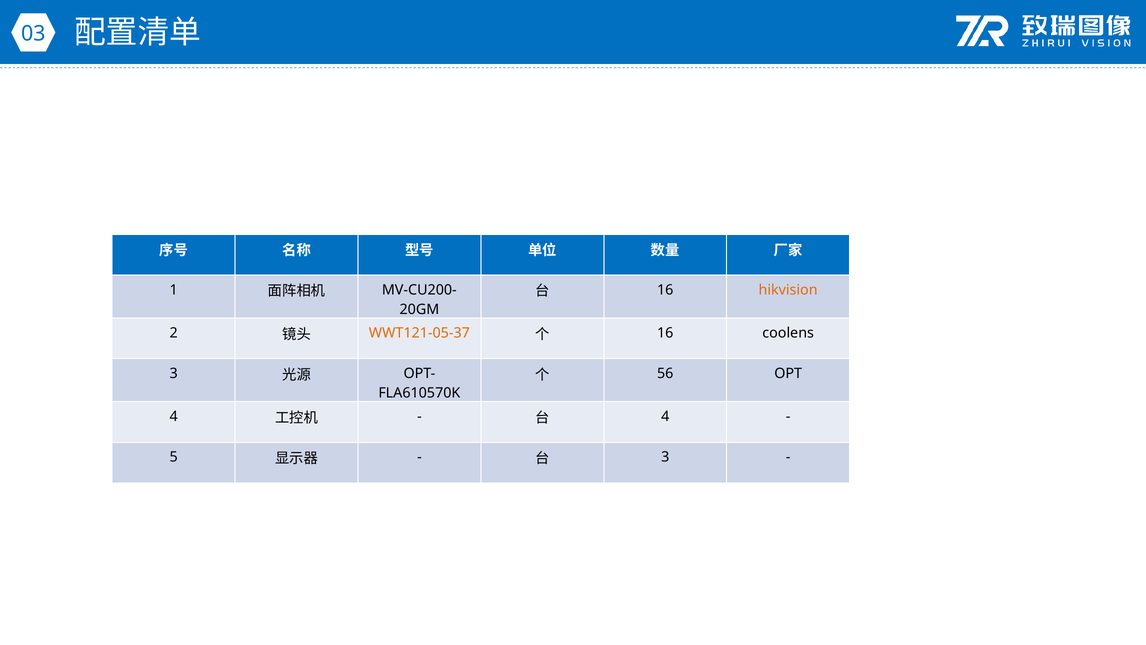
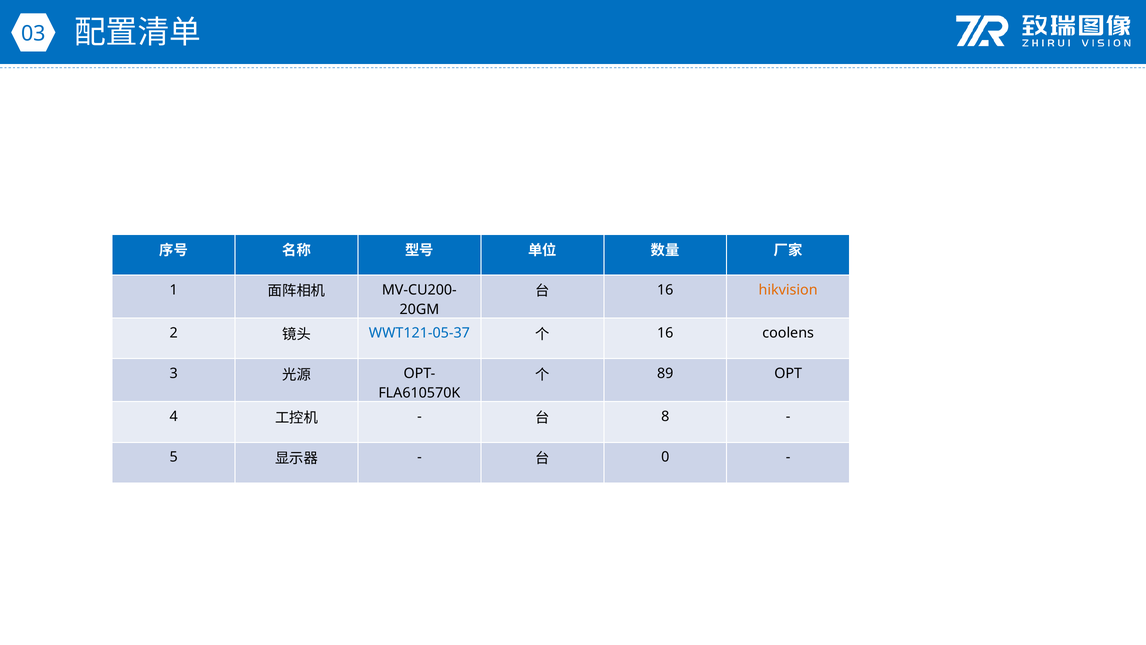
WWT121-05-37 colour: orange -> blue (419, 333)
56: 56 -> 89 (665, 373)
4: 4 -> 8 (665, 416)
3: 3 -> 0 (665, 457)
